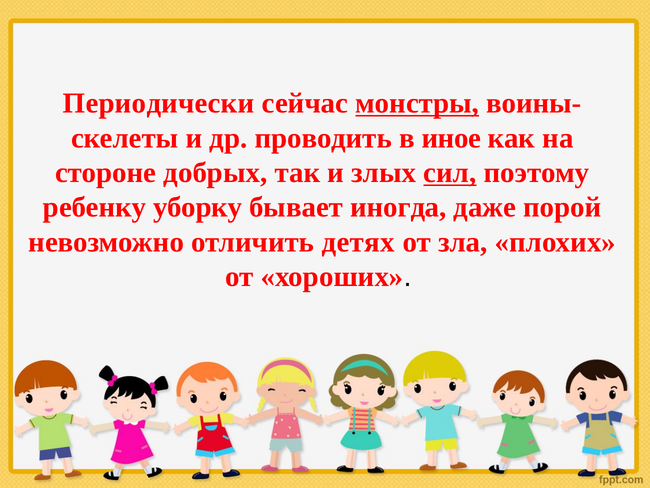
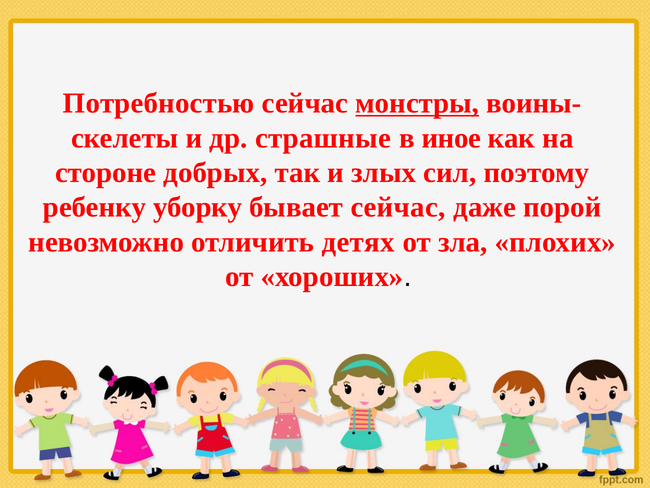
Периодически: Периодически -> Потребностью (159, 103)
проводить: проводить -> страшные (323, 138)
сил underline: present -> none (450, 173)
бывает иногда: иногда -> сейчас (398, 207)
